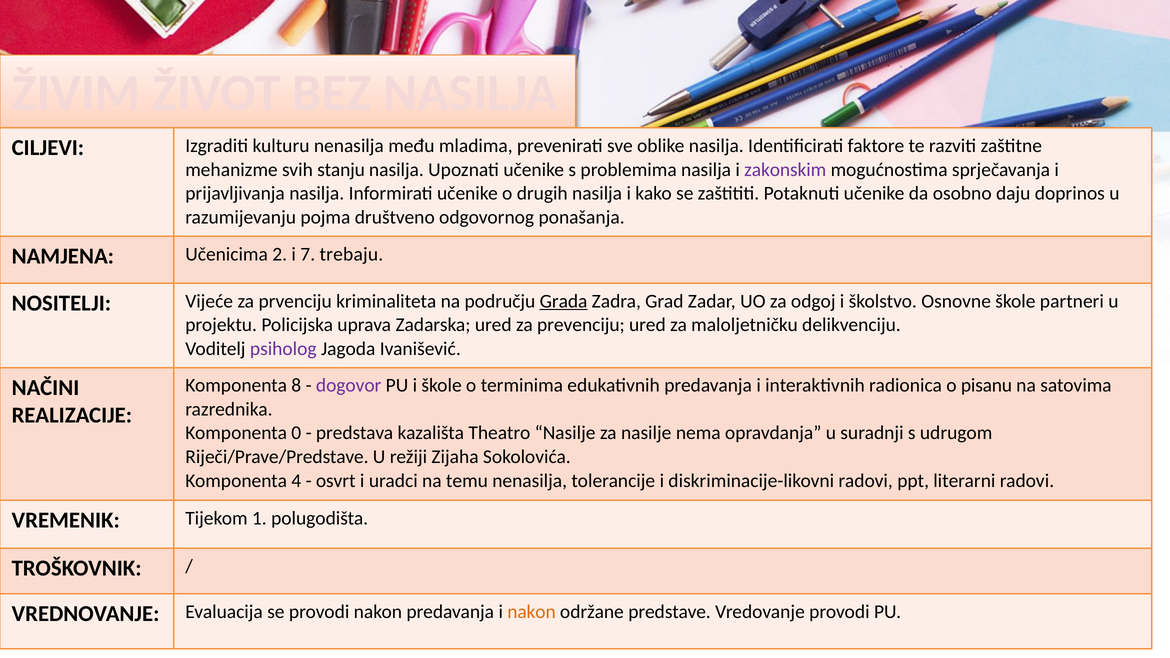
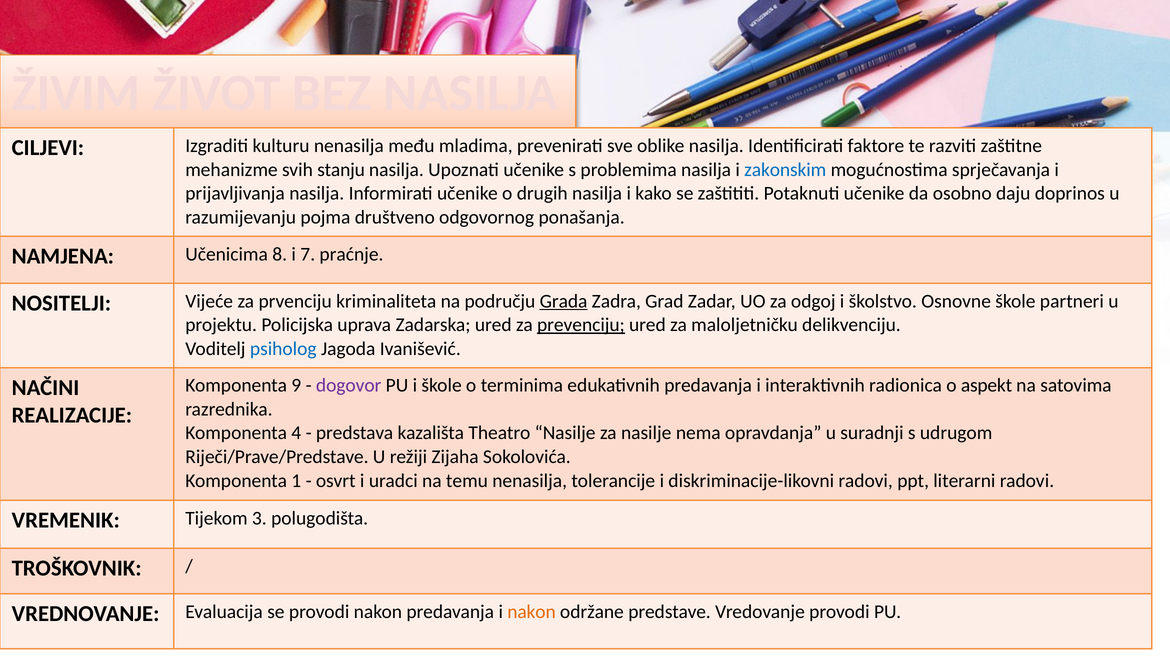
zakonskim colour: purple -> blue (785, 170)
2: 2 -> 8 (280, 254)
trebaju: trebaju -> praćnje (351, 254)
prevenciju underline: none -> present (581, 325)
psiholog colour: purple -> blue (283, 349)
8: 8 -> 9 (296, 386)
pisanu: pisanu -> aspekt (987, 386)
0: 0 -> 4 (296, 433)
4: 4 -> 1 (296, 481)
1: 1 -> 3 (259, 518)
